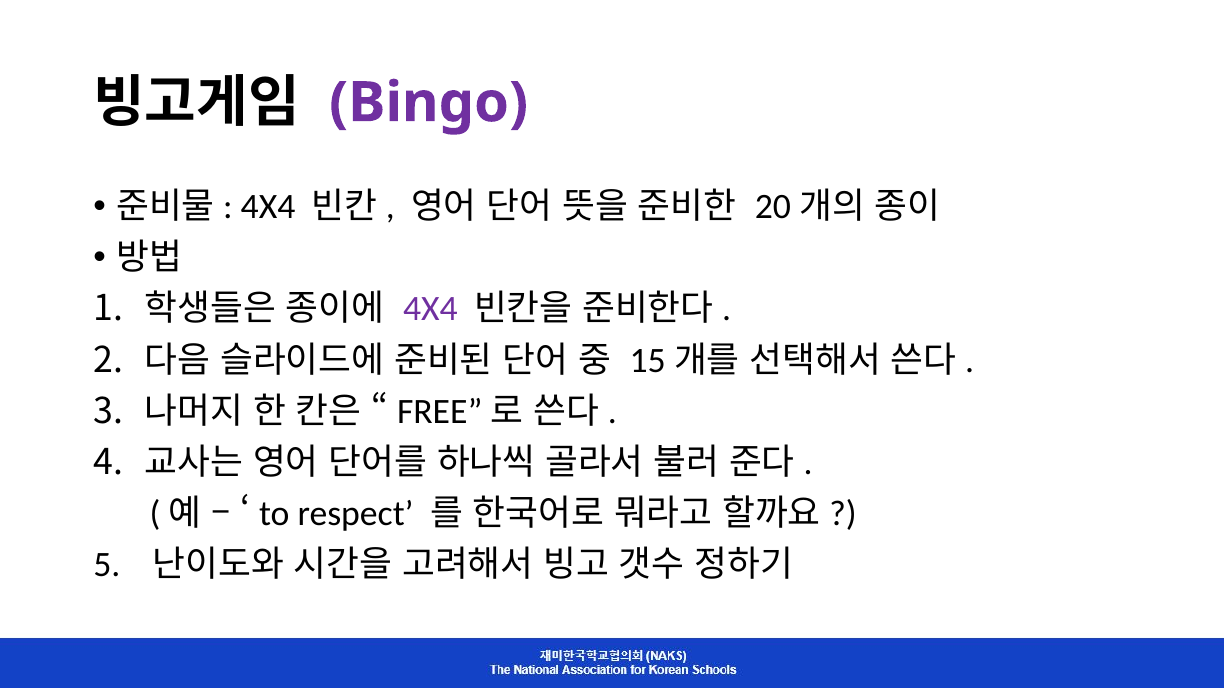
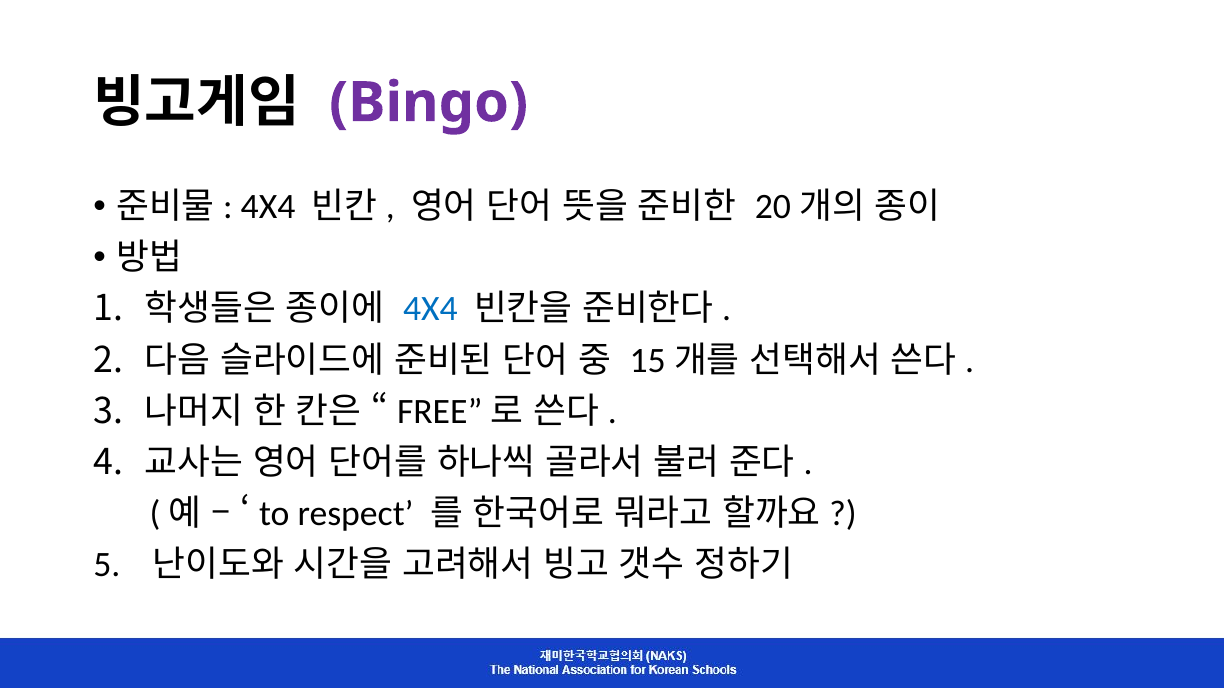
4X4 colour: purple -> blue (430, 309)
